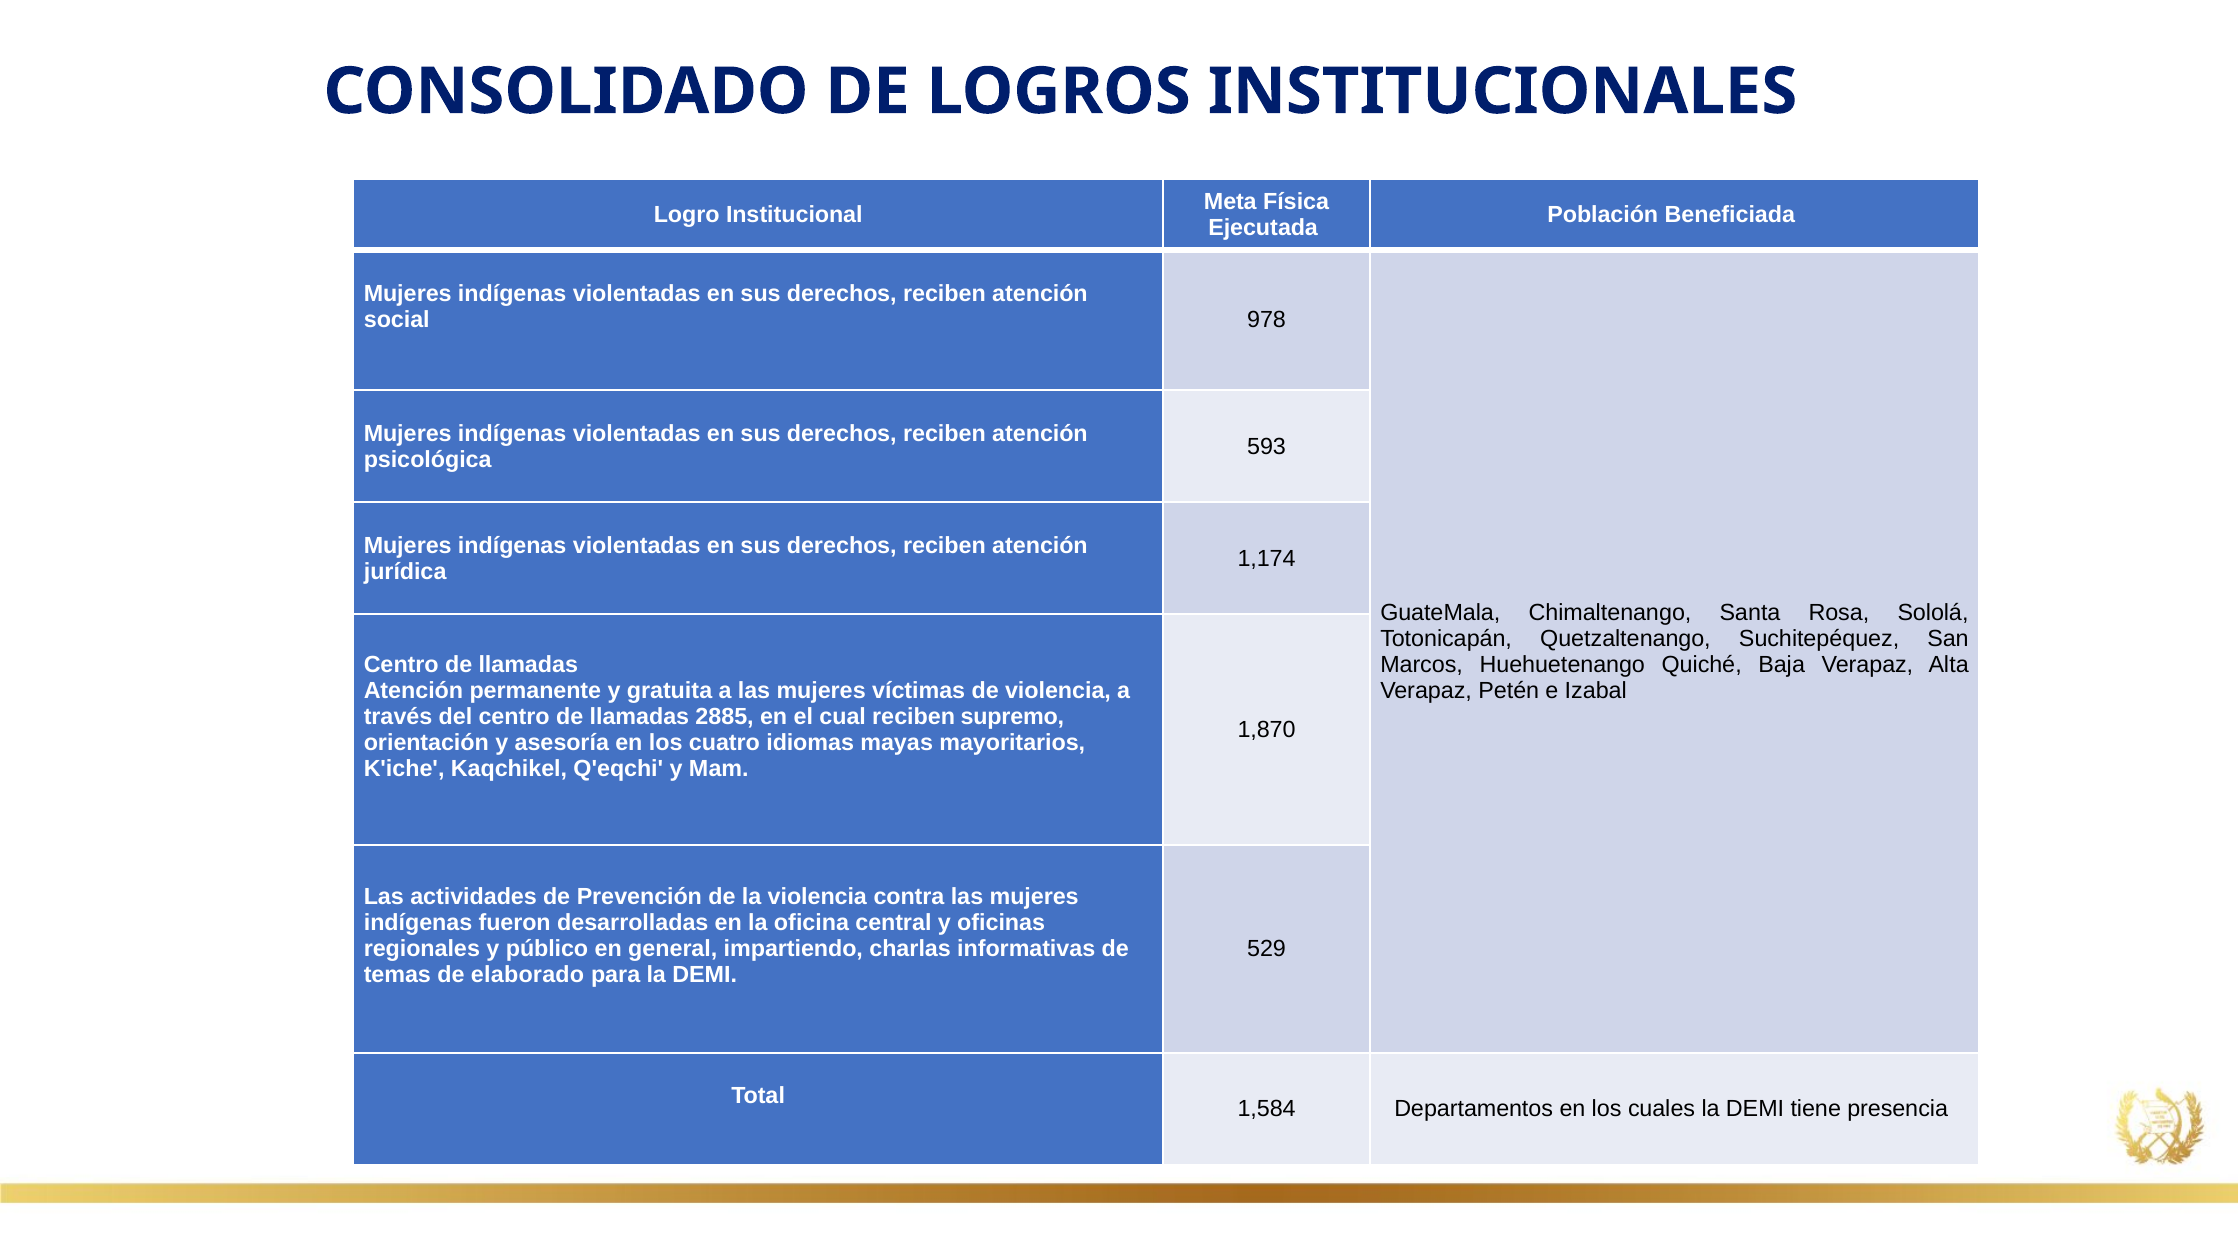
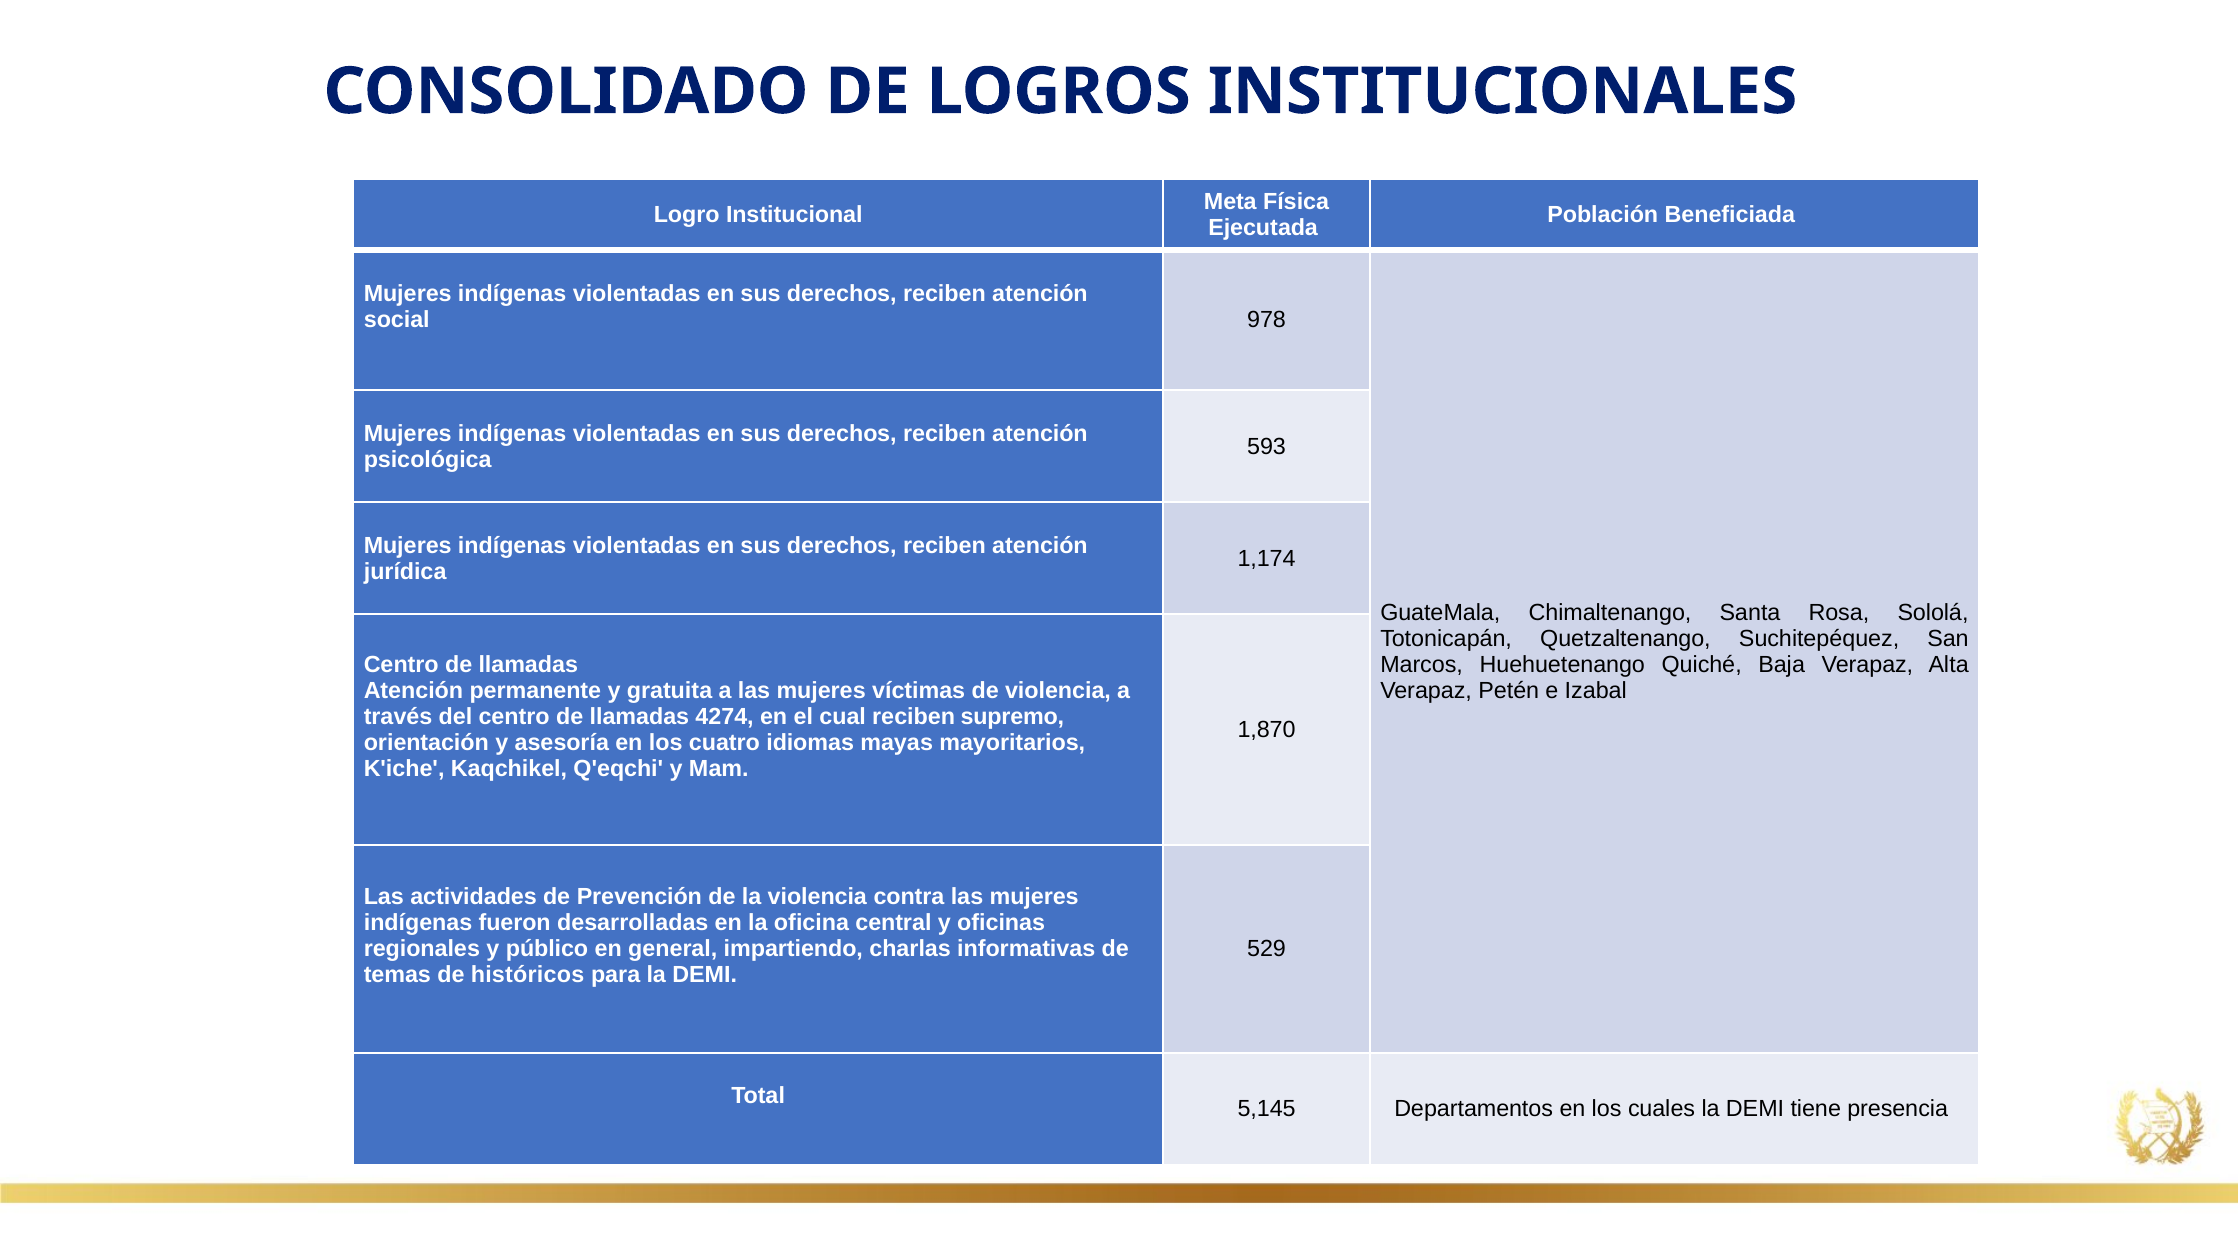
2885: 2885 -> 4274 (725, 717)
elaborado: elaborado -> históricos (528, 975)
1,584: 1,584 -> 5,145 (1267, 1109)
